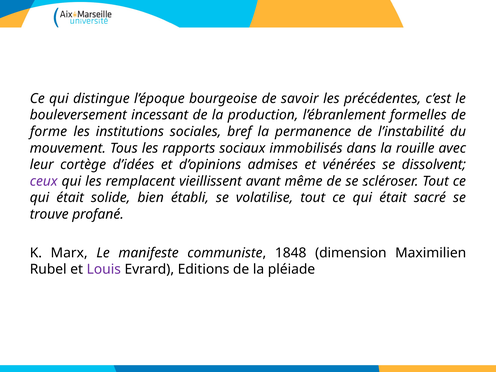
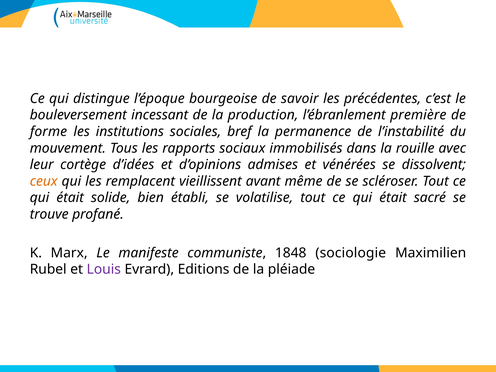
formelles: formelles -> première (418, 115)
ceux colour: purple -> orange (44, 181)
dimension: dimension -> sociologie (351, 253)
